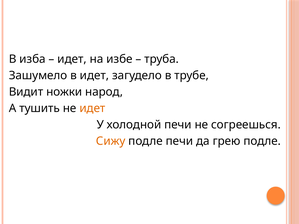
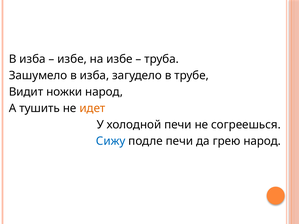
идет: идет -> избе (72, 59)
Зашумело в идет: идет -> изба (94, 75)
Сижу colour: orange -> blue (111, 141)
грею подле: подле -> народ (262, 141)
